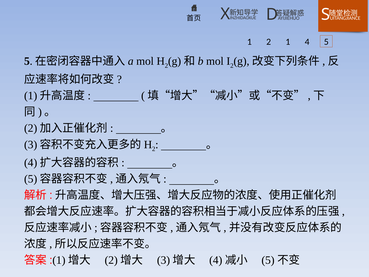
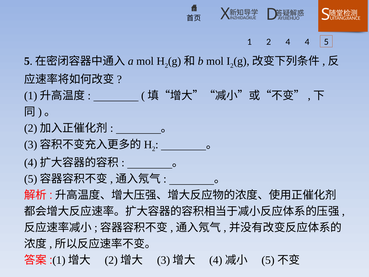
2 1: 1 -> 4 (288, 42)
